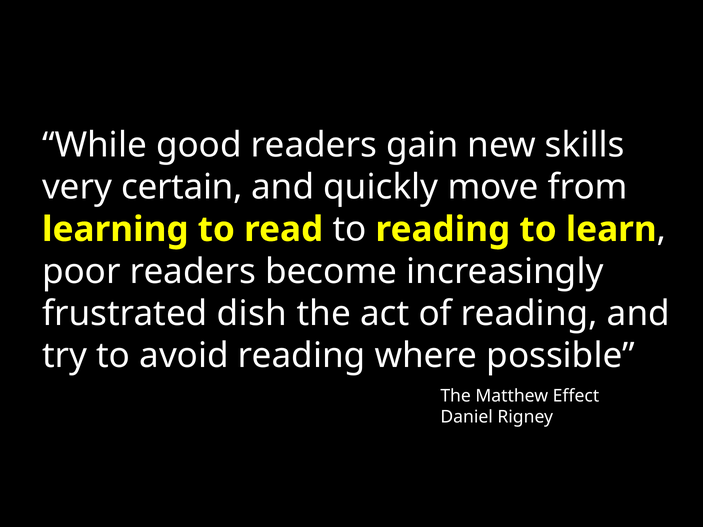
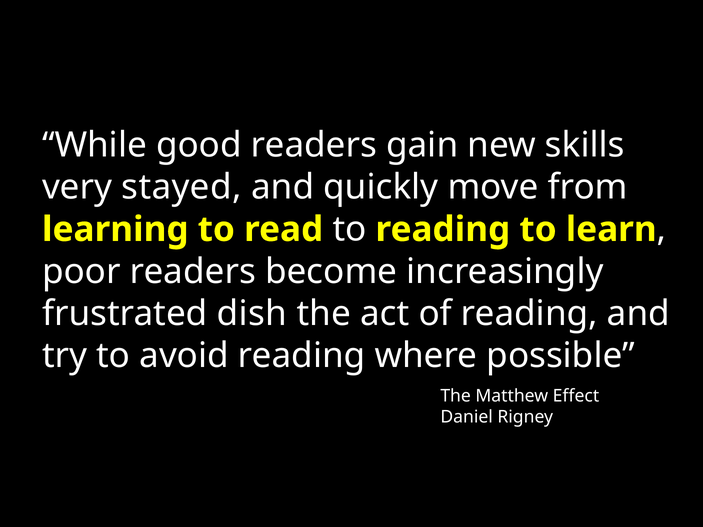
certain: certain -> stayed (181, 187)
